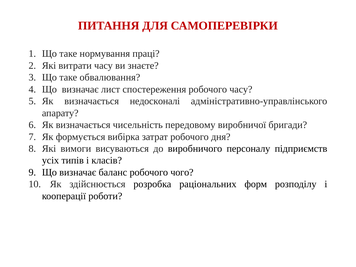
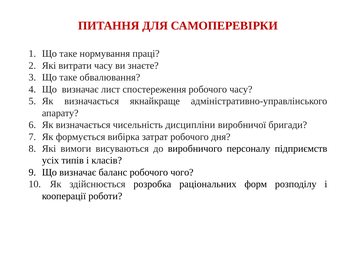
недосконалі: недосконалі -> якнайкраще (155, 101)
передовому: передовому -> дисципліни (190, 125)
